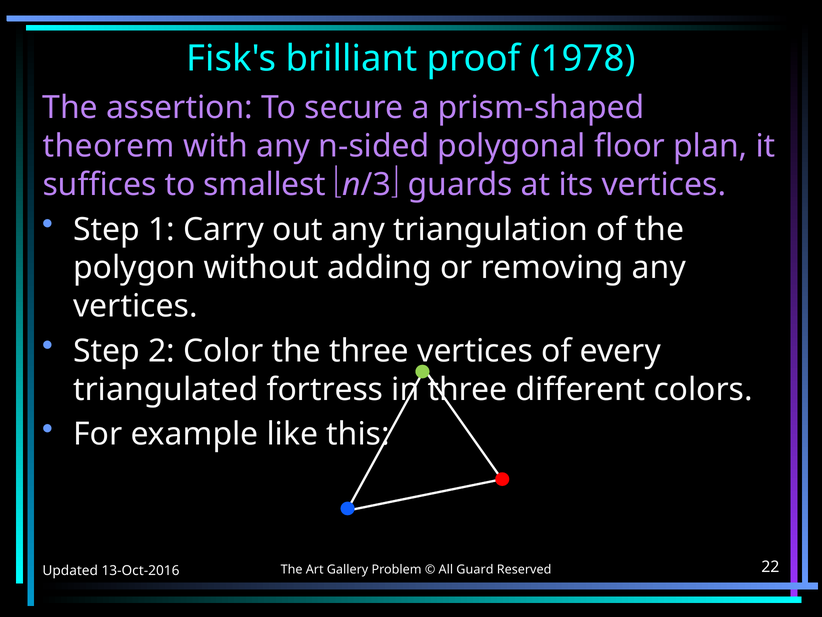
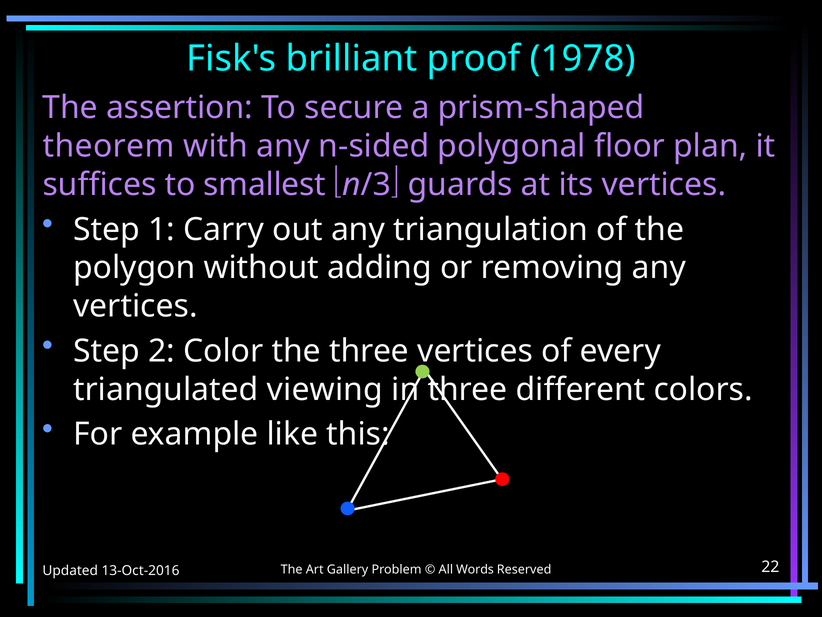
fortress: fortress -> viewing (325, 389)
Guard: Guard -> Words (475, 569)
